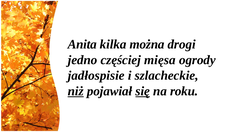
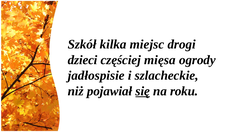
Anita: Anita -> Szkół (82, 44)
można: można -> miejsc (147, 44)
jedno: jedno -> dzieci (83, 60)
niż underline: present -> none (76, 91)
